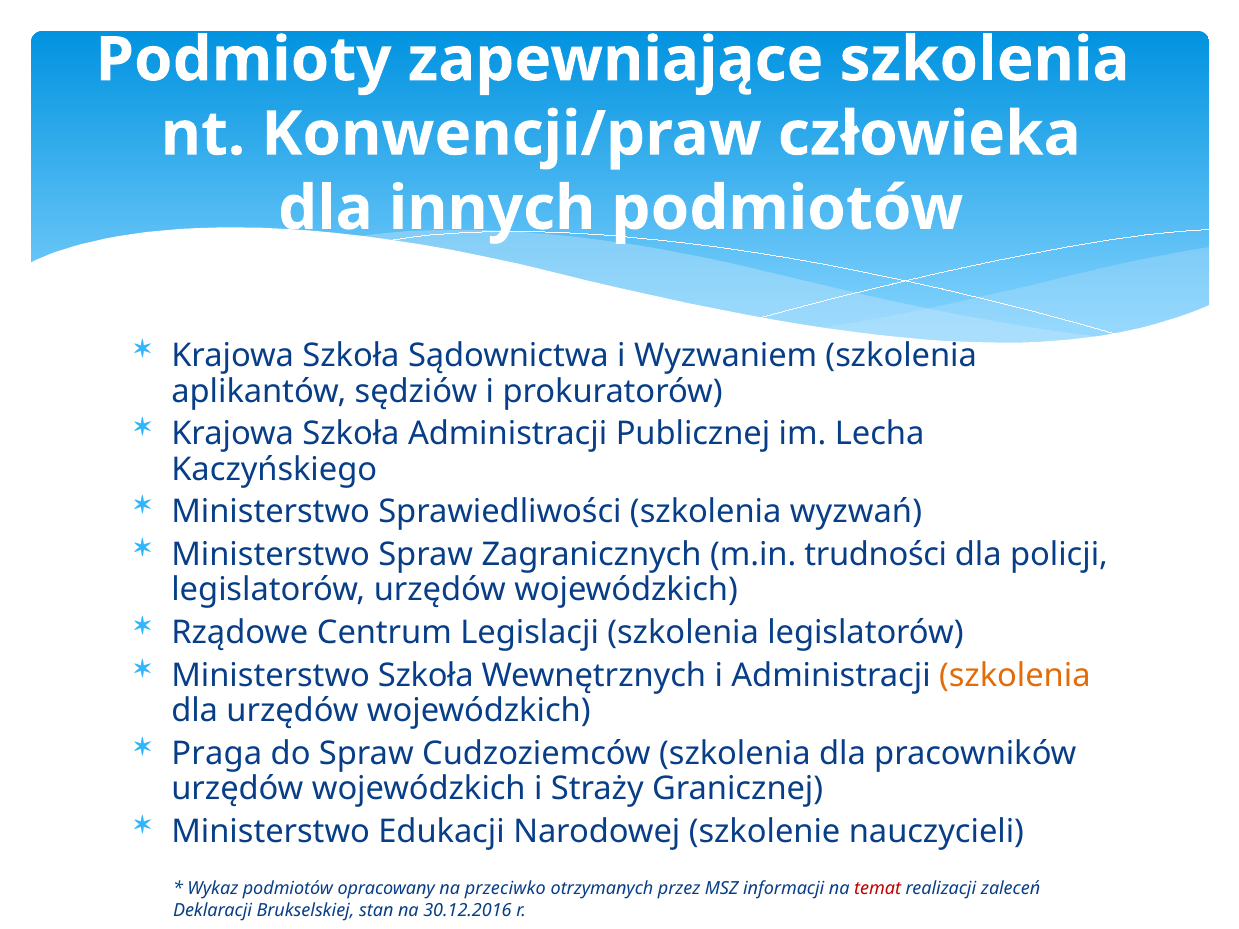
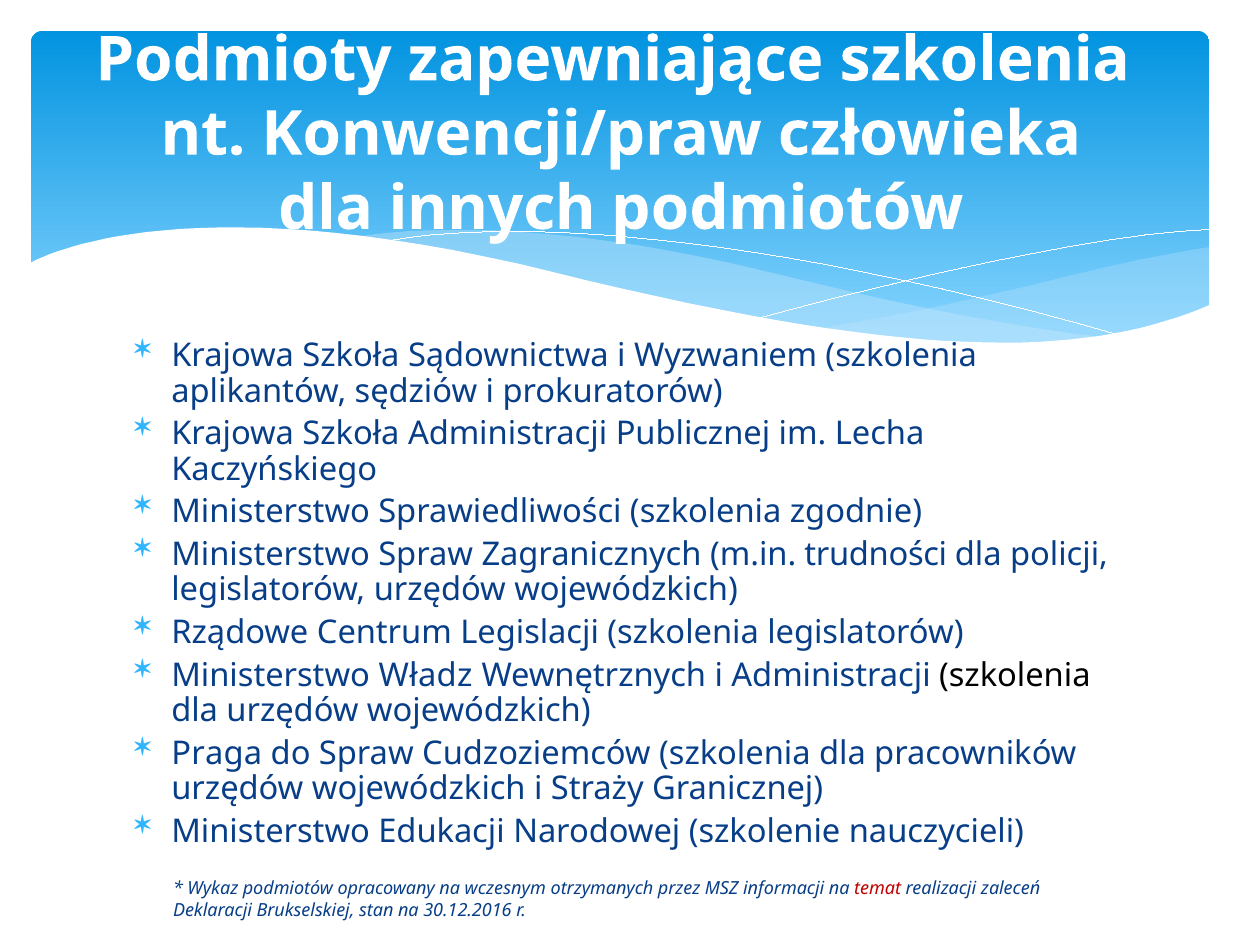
wyzwań: wyzwań -> zgodnie (856, 512)
Ministerstwo Szkoła: Szkoła -> Władz (425, 676)
szkolenia colour: orange -> black (1015, 676)
przeciwko: przeciwko -> wczesnym (505, 889)
